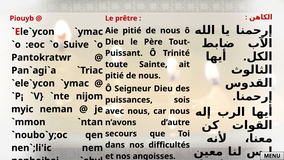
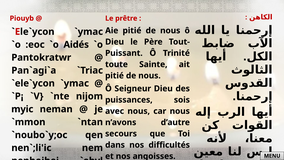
Suive: Suive -> Aidés (76, 45)
